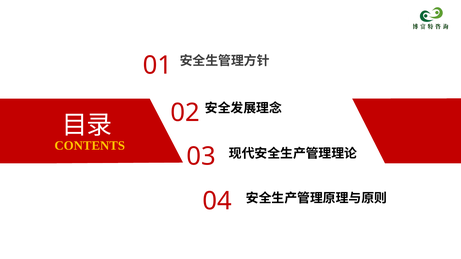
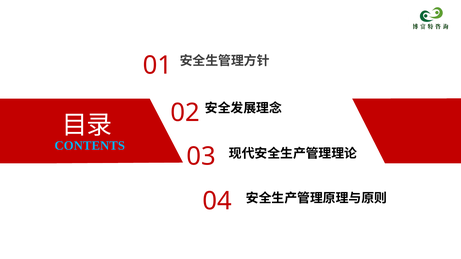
CONTENTS colour: yellow -> light blue (90, 146)
